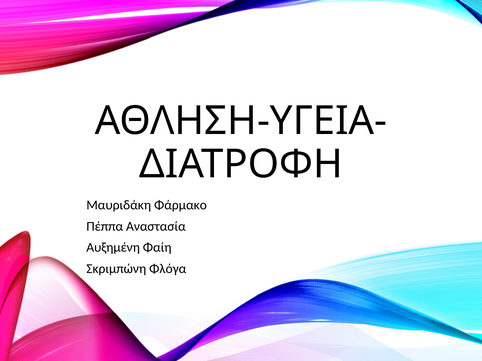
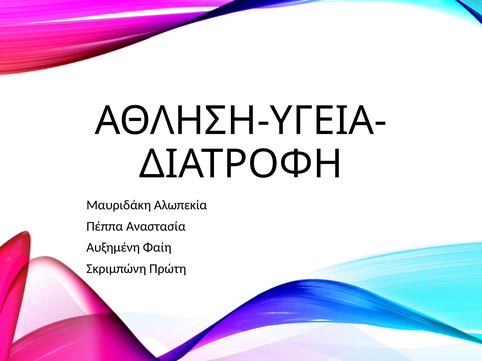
Φάρμακο: Φάρμακο -> Αλωπεκία (181, 205)
Φλόγα: Φλόγα -> Πρώτη (168, 269)
